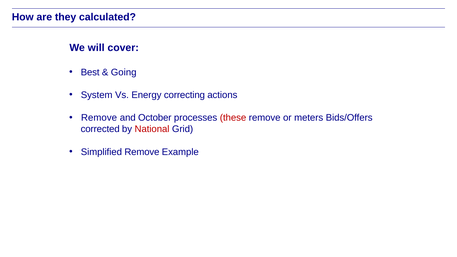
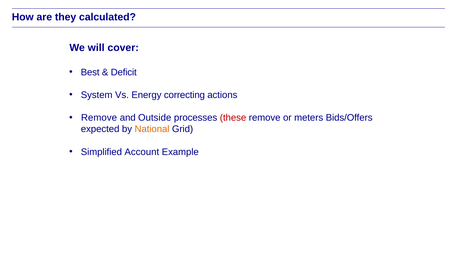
Going: Going -> Deficit (124, 72)
October: October -> Outside (155, 118)
corrected: corrected -> expected (100, 129)
National colour: red -> orange (152, 129)
Simplified Remove: Remove -> Account (142, 152)
